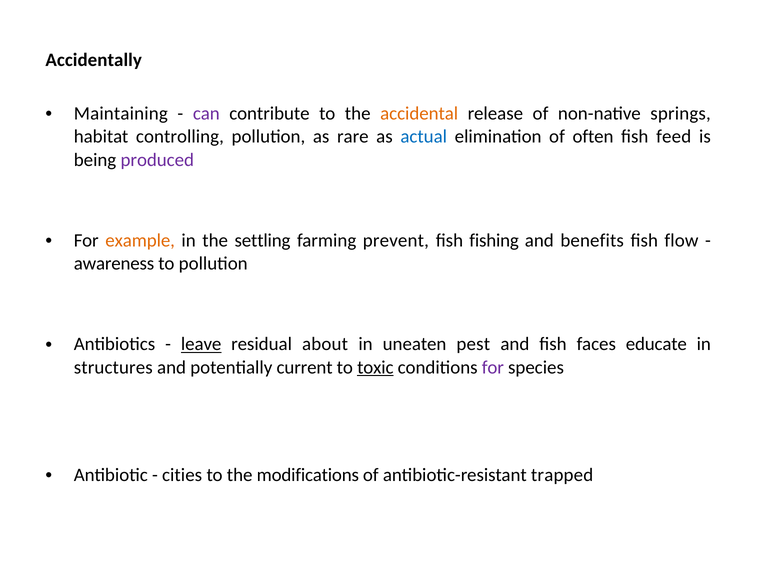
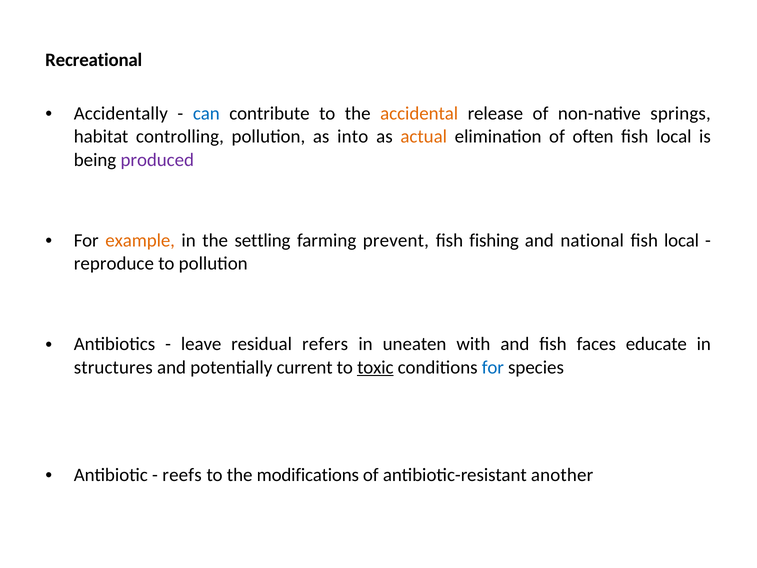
Accidentally: Accidentally -> Recreational (94, 60)
Maintaining: Maintaining -> Accidentally (121, 114)
can colour: purple -> blue (206, 114)
rare: rare -> into (353, 137)
actual colour: blue -> orange (424, 137)
feed: feed -> local (674, 137)
benefits: benefits -> national (592, 240)
flow: flow -> local (682, 240)
awareness: awareness -> reproduce (114, 263)
leave underline: present -> none (201, 344)
about: about -> refers (325, 344)
pest: pest -> with (473, 344)
for colour: purple -> blue (493, 367)
cities: cities -> reefs (182, 475)
trapped: trapped -> another (562, 475)
